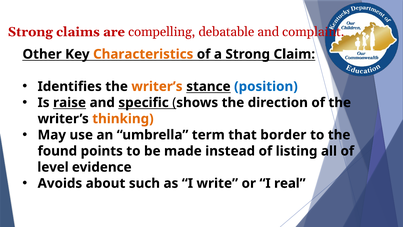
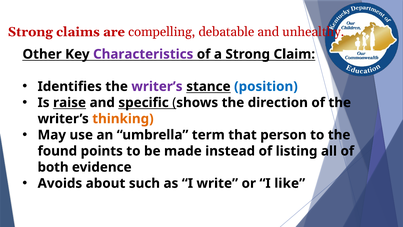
complaint: complaint -> unhealthy (313, 32)
Characteristics colour: orange -> purple (143, 54)
writer’s colour: orange -> purple (157, 86)
border: border -> person (283, 135)
level: level -> both (53, 167)
real: real -> like (290, 183)
